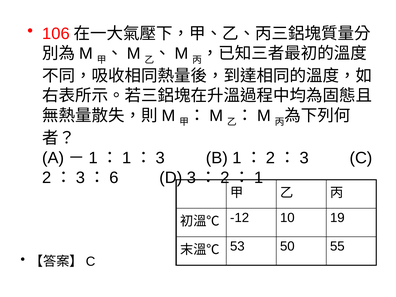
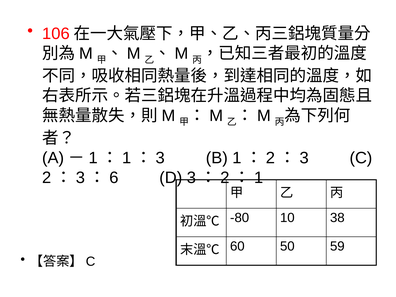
-12: -12 -> -80 (240, 218)
19: 19 -> 38 (337, 218)
53: 53 -> 60 (237, 246)
55: 55 -> 59 (337, 246)
